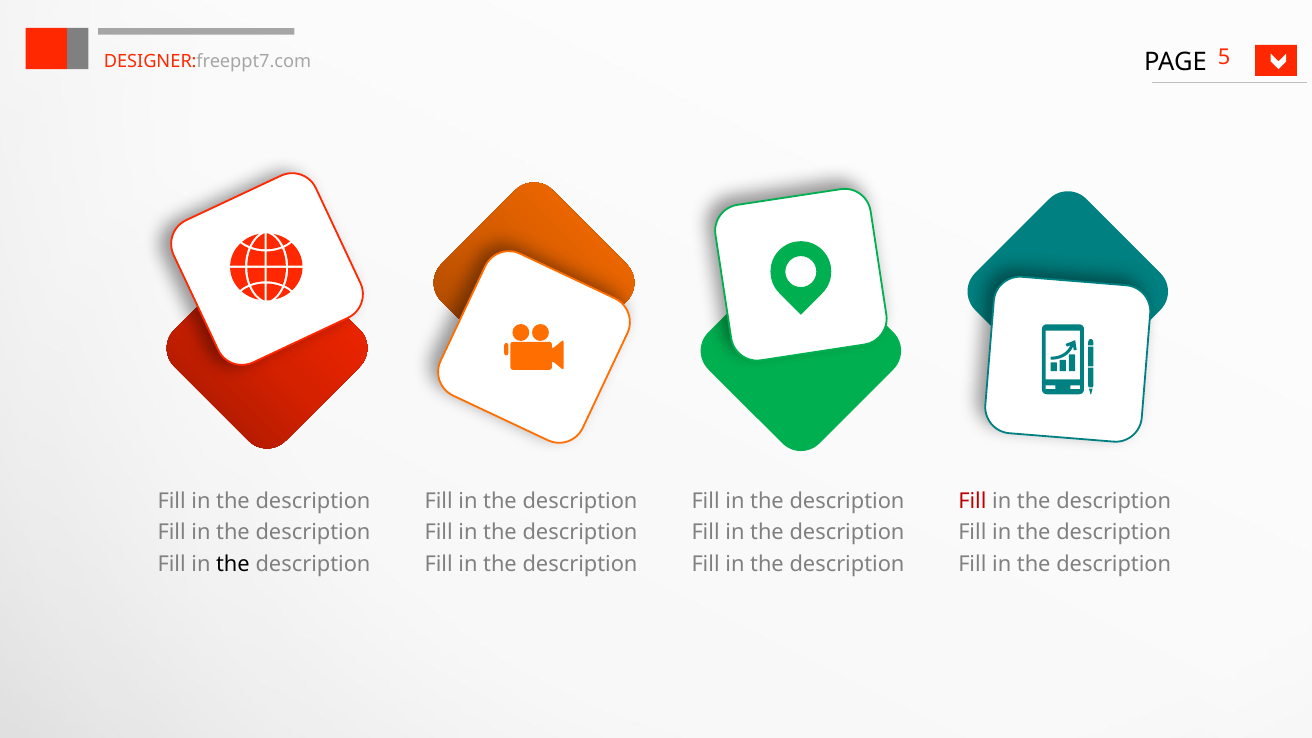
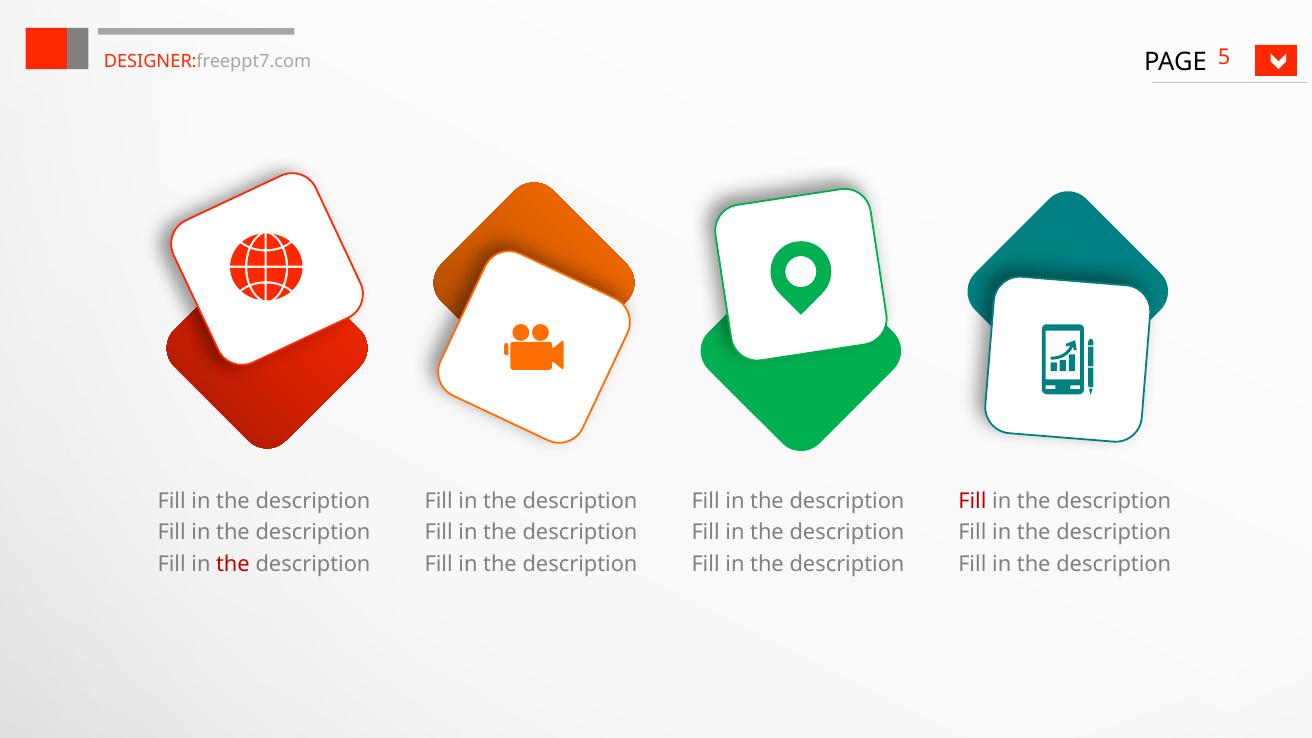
the colour: black -> red (233, 564)
